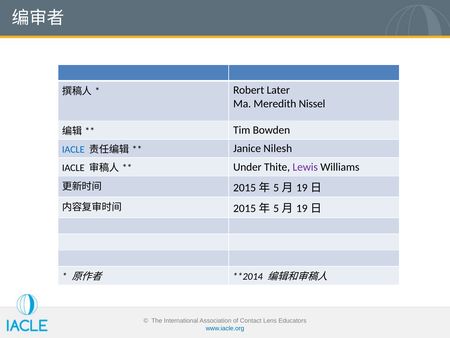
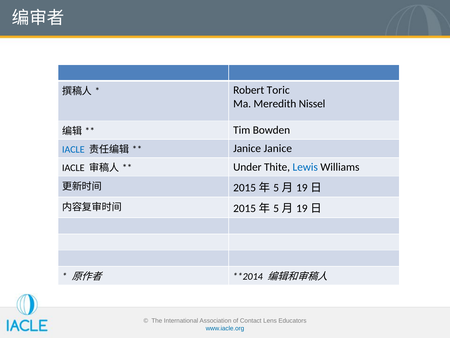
Later: Later -> Toric (278, 90)
Janice Nilesh: Nilesh -> Janice (278, 148)
Lewis colour: purple -> blue (305, 167)
